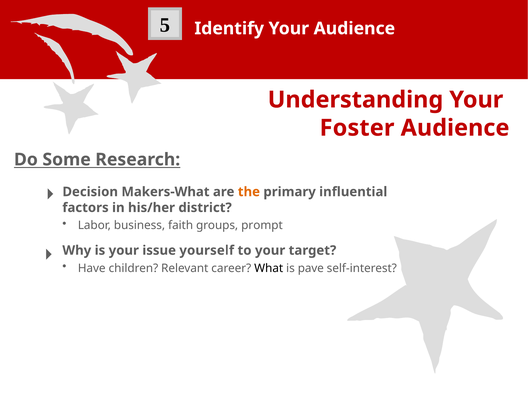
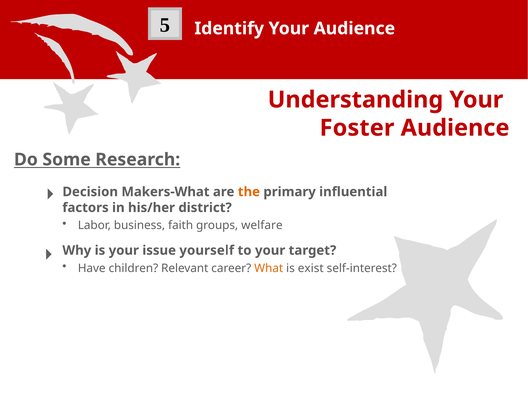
prompt: prompt -> welfare (262, 225)
What colour: black -> orange (269, 268)
pave: pave -> exist (311, 268)
